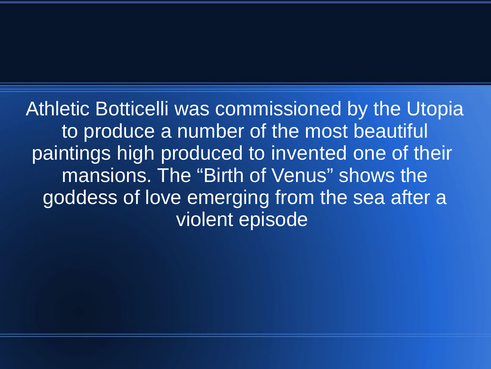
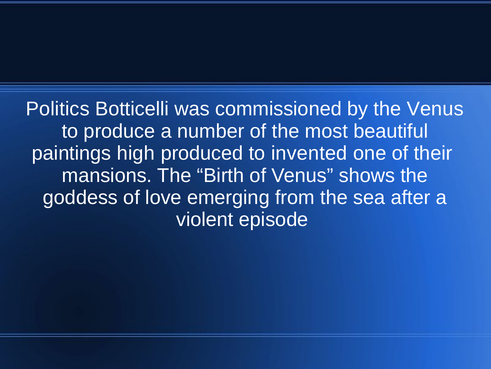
Athletic: Athletic -> Politics (58, 109)
the Utopia: Utopia -> Venus (435, 109)
